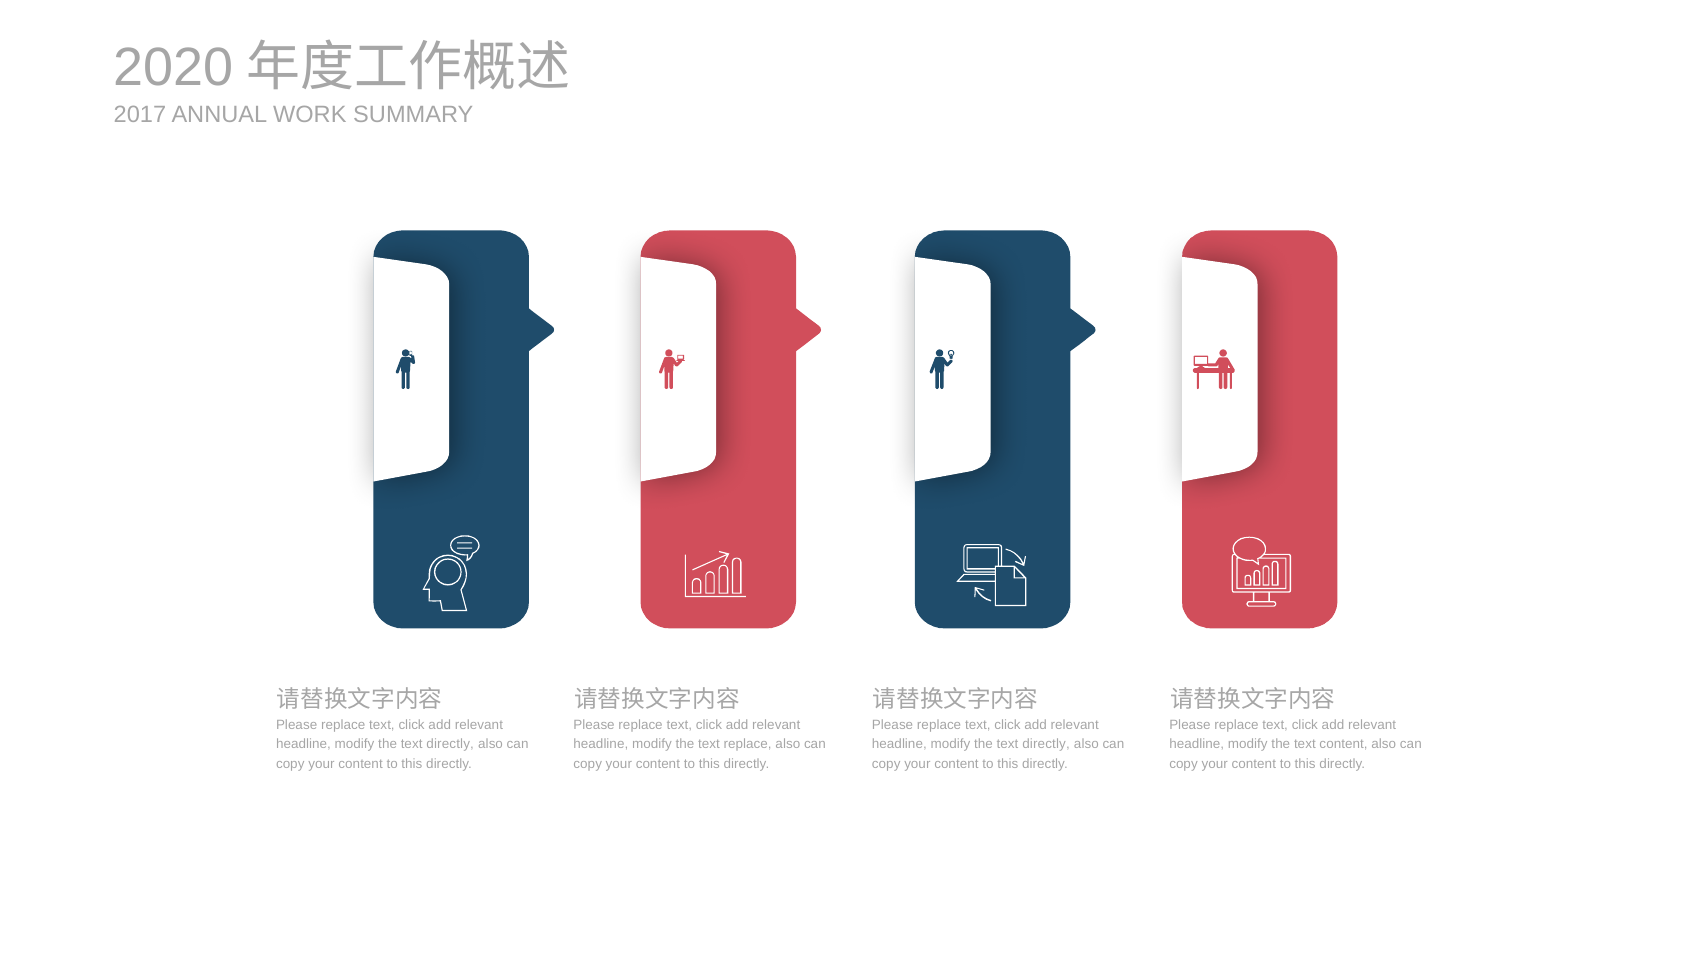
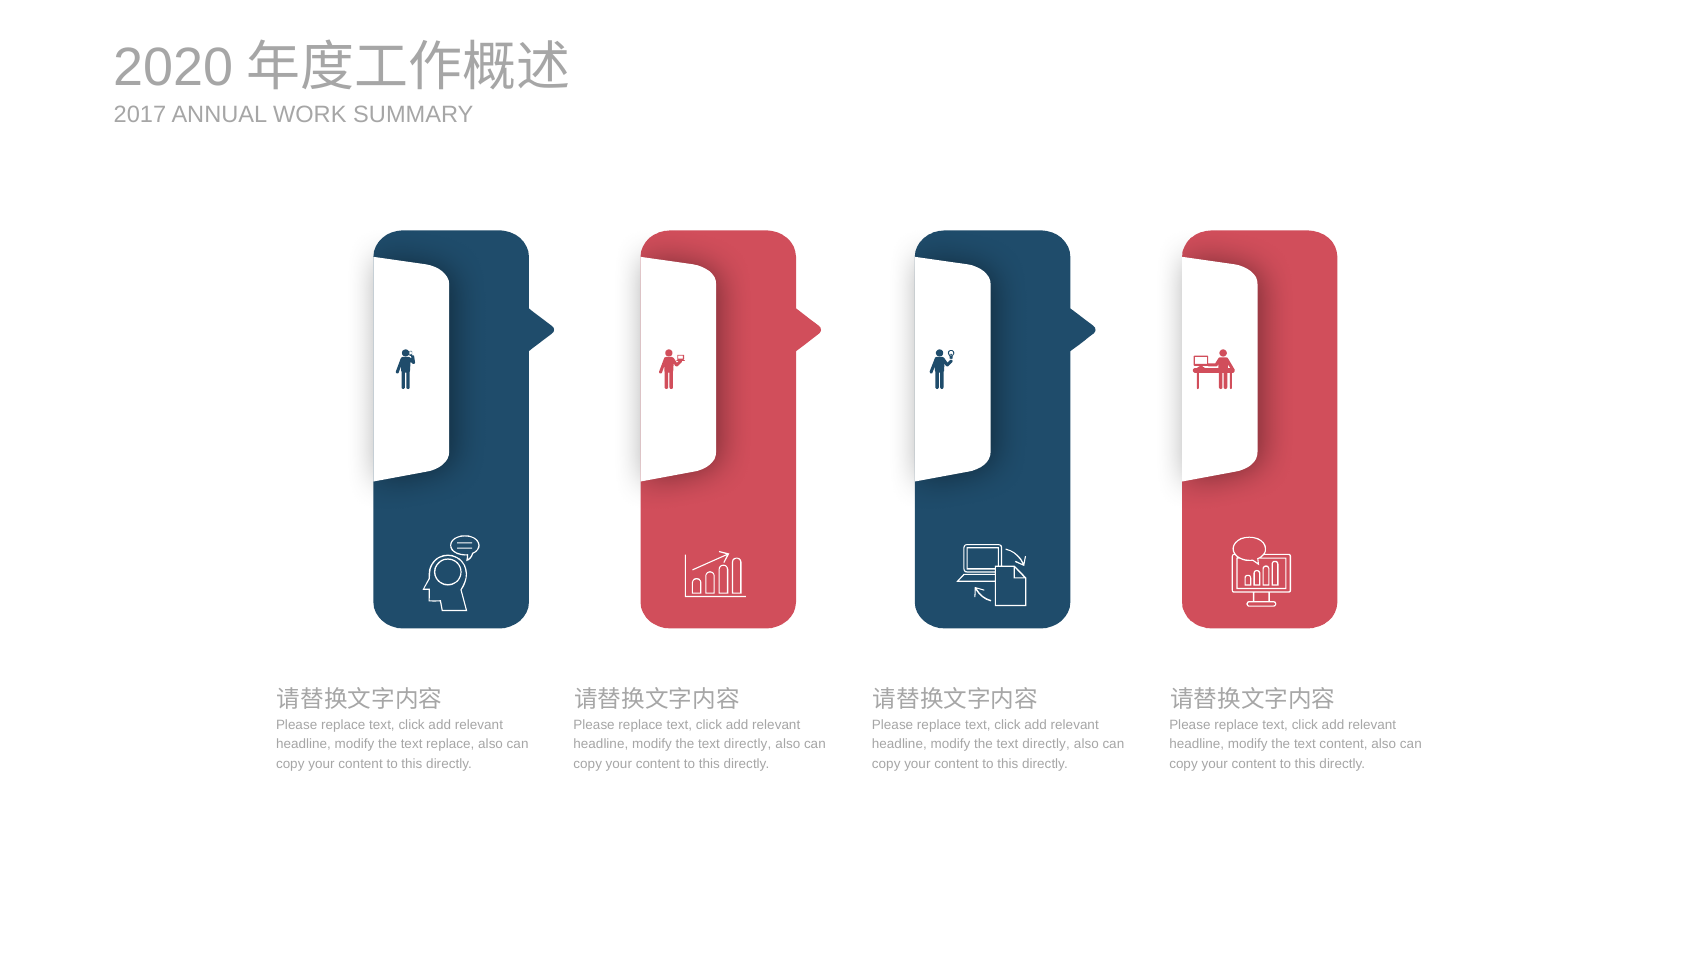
directly: directly -> replace (450, 744)
replace: replace -> directly (748, 744)
